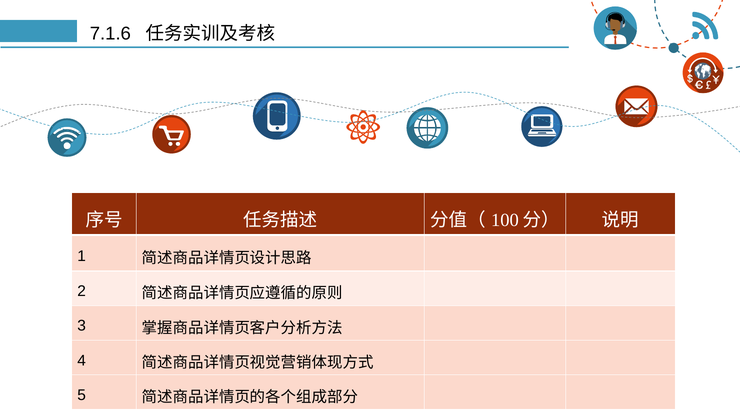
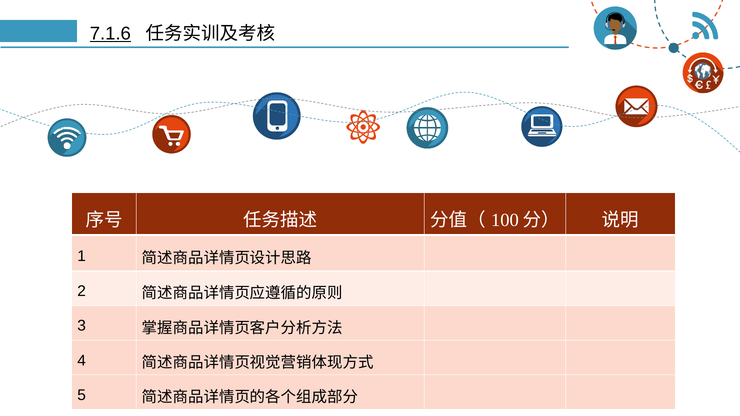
7.1.6 underline: none -> present (110, 33)
